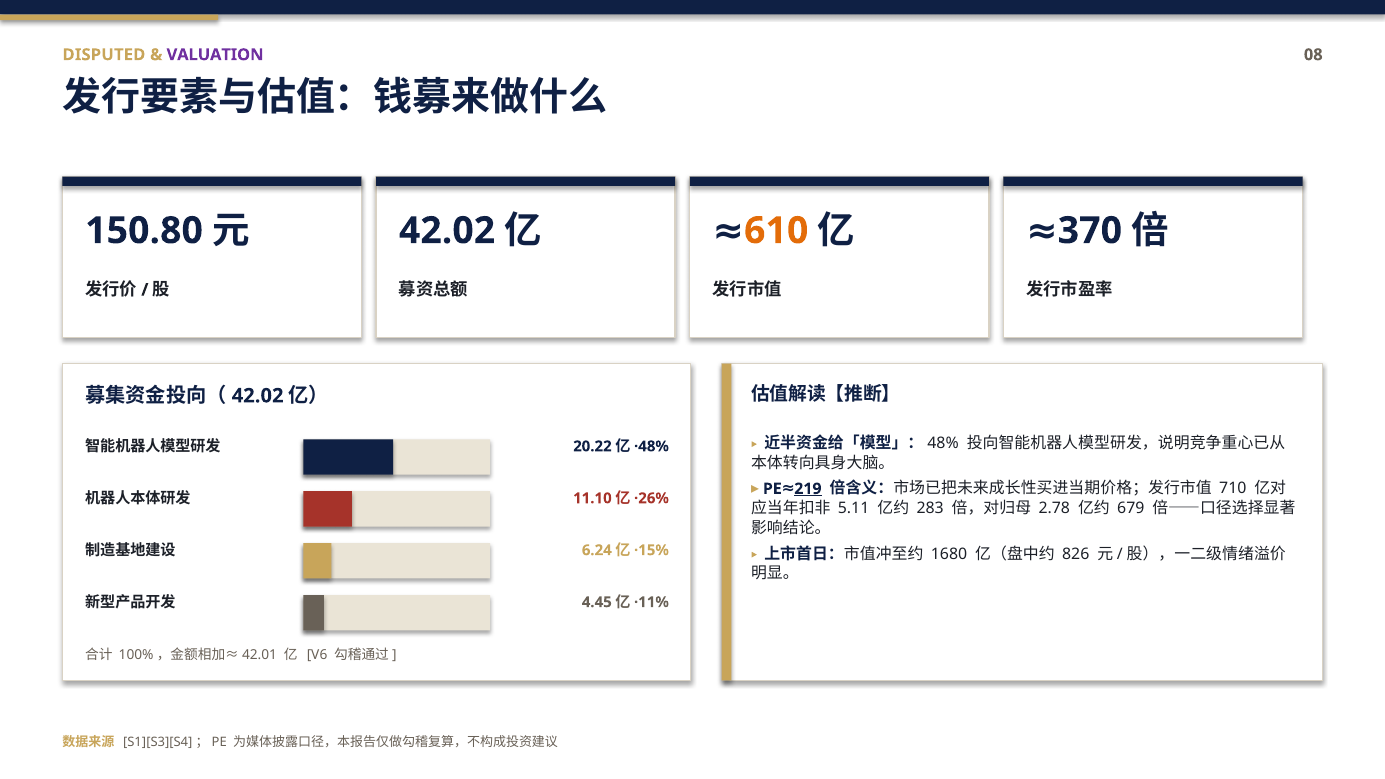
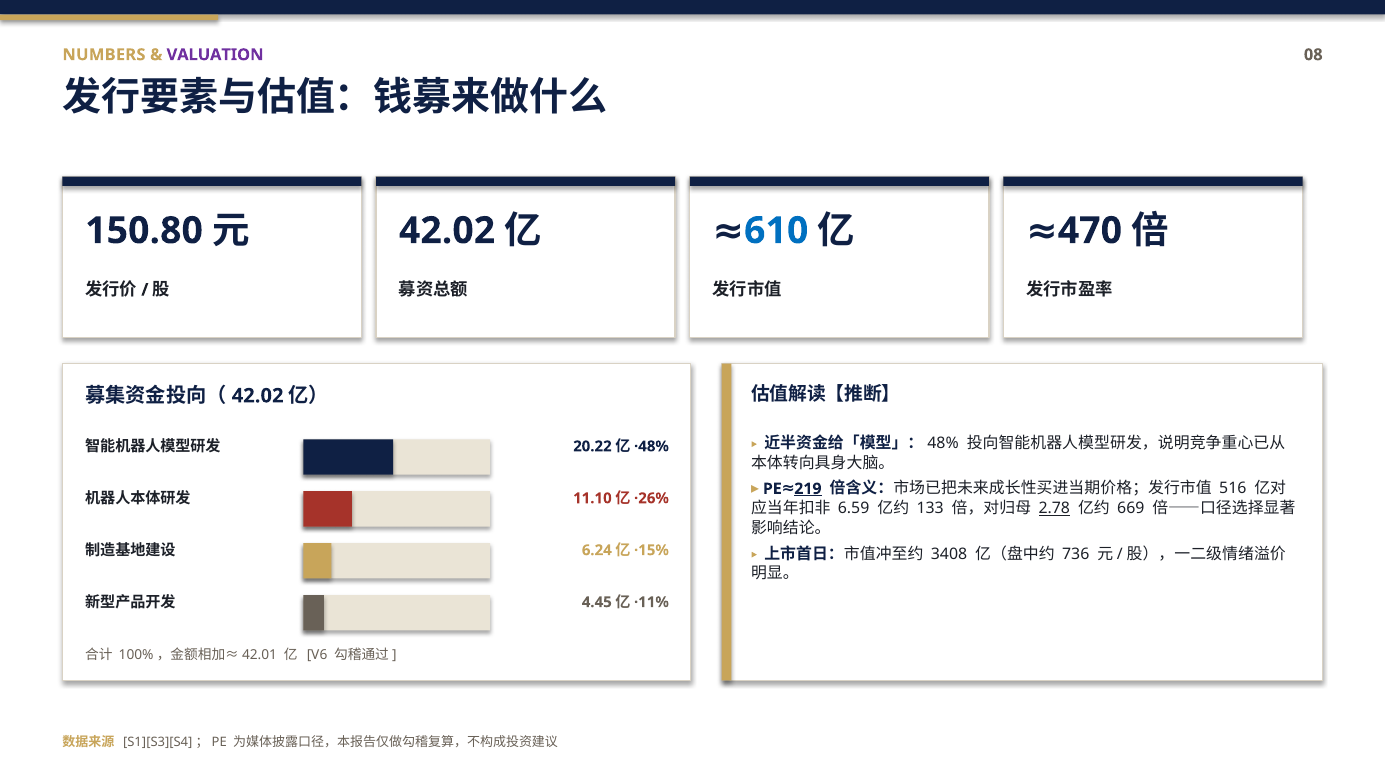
DISPUTED: DISPUTED -> NUMBERS (104, 55)
610 colour: orange -> blue (776, 231)
370: 370 -> 470 (1090, 231)
710: 710 -> 516 (1233, 489)
5.11: 5.11 -> 6.59 (854, 509)
283: 283 -> 133 (930, 509)
2.78 underline: none -> present (1054, 509)
679: 679 -> 669 (1131, 509)
1680: 1680 -> 3408 (949, 554)
826: 826 -> 736 (1076, 554)
